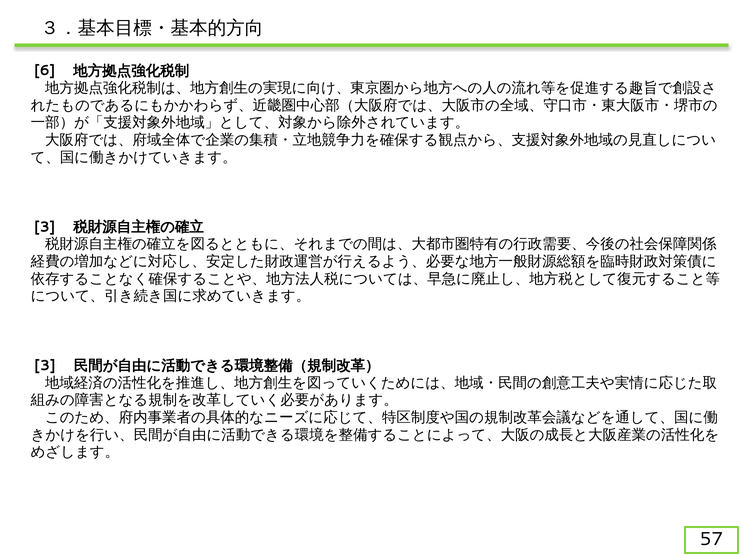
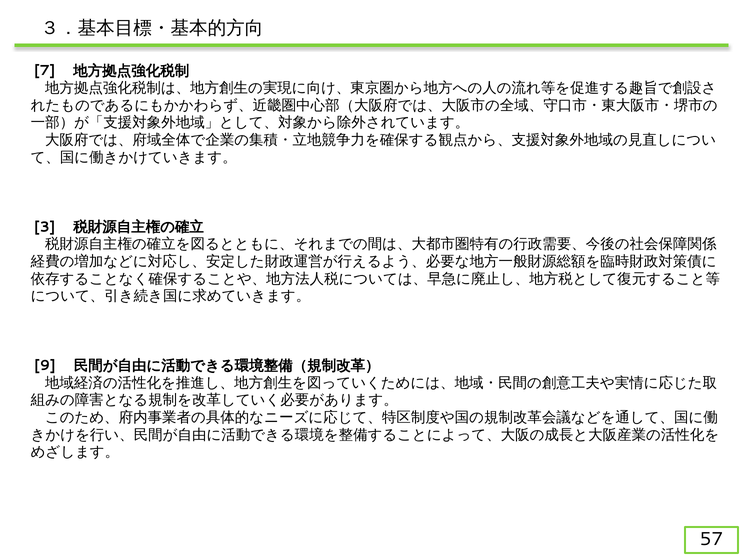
6: 6 -> 7 (45, 71)
3: 3 -> 9 (45, 366)
